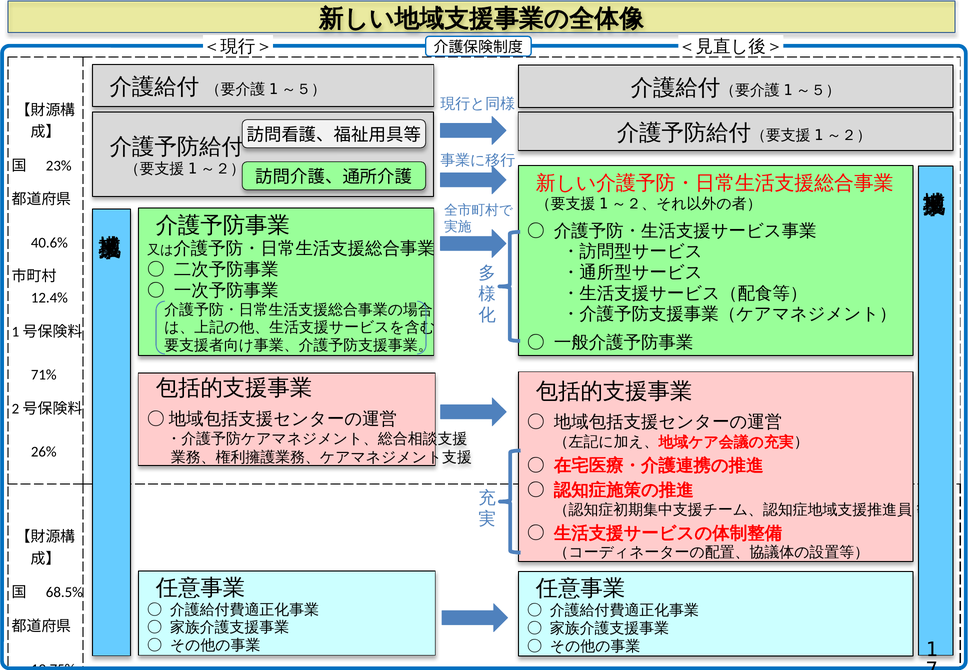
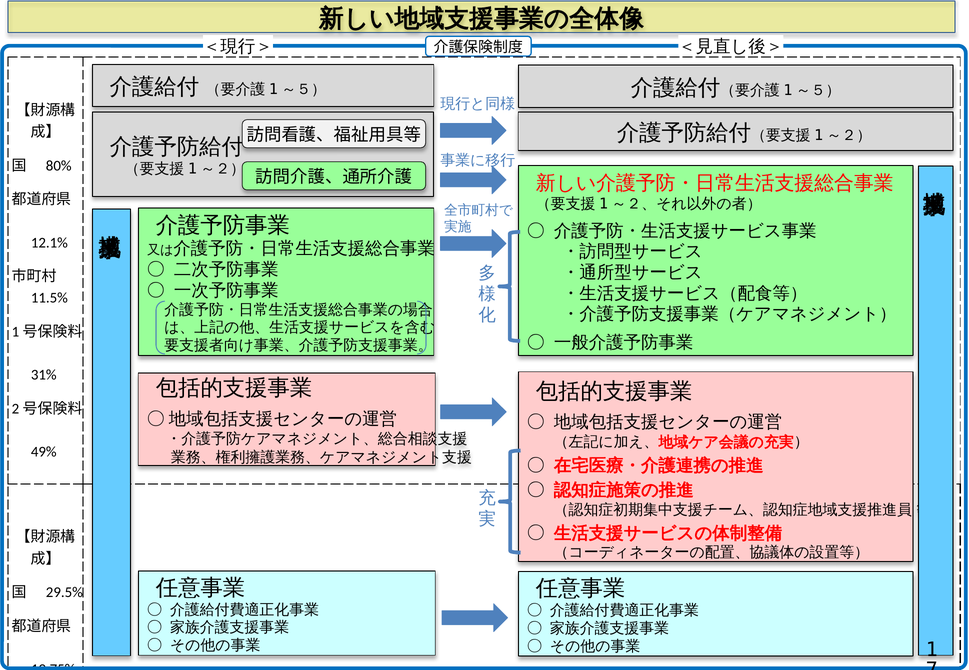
23%: 23% -> 80% (59, 166)
40.6%: 40.6% -> 12.1% (49, 243)
12.4%: 12.4% -> 11.5% (49, 298)
71%: 71% -> 31% (44, 376)
26%: 26% -> 49% (44, 453)
68.5%: 68.5% -> 29.5% (64, 593)
